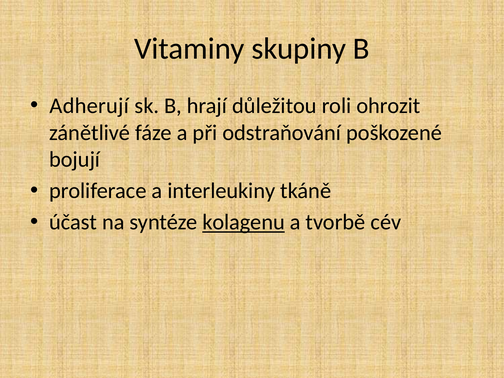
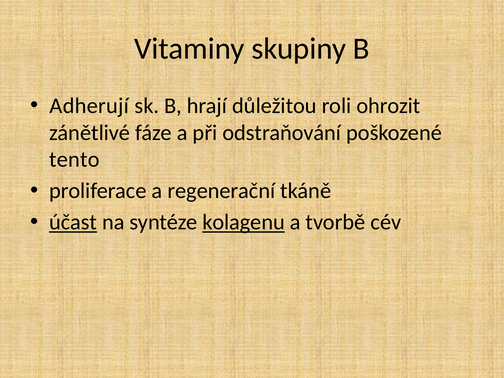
bojují: bojují -> tento (74, 160)
interleukiny: interleukiny -> regenerační (221, 191)
účast underline: none -> present (73, 222)
